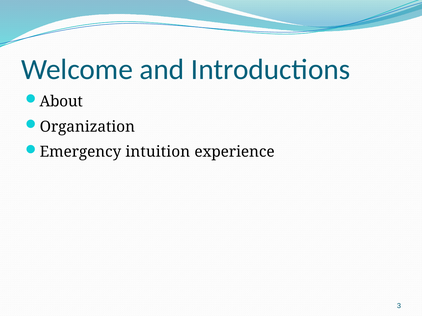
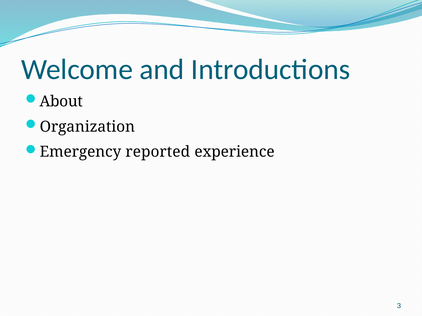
intuition: intuition -> reported (158, 152)
